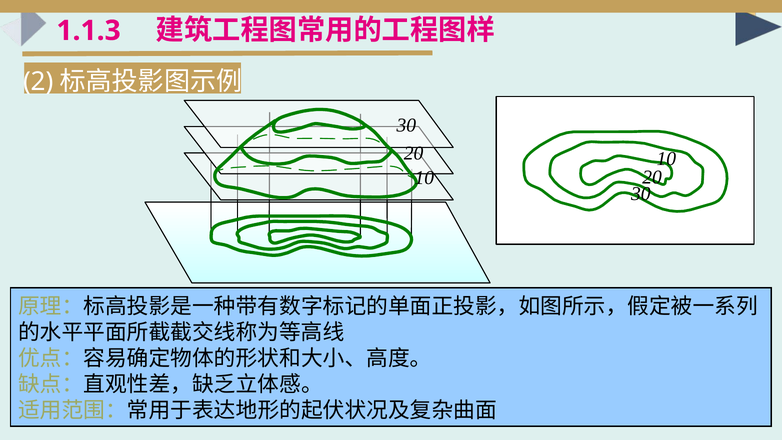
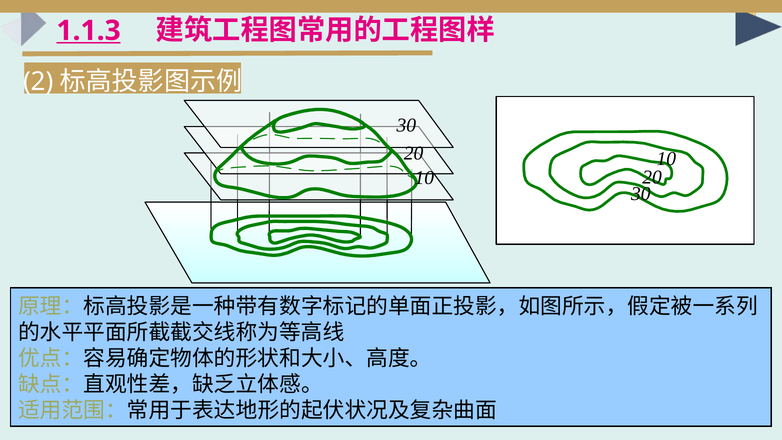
1.1.3 underline: none -> present (89, 31)
